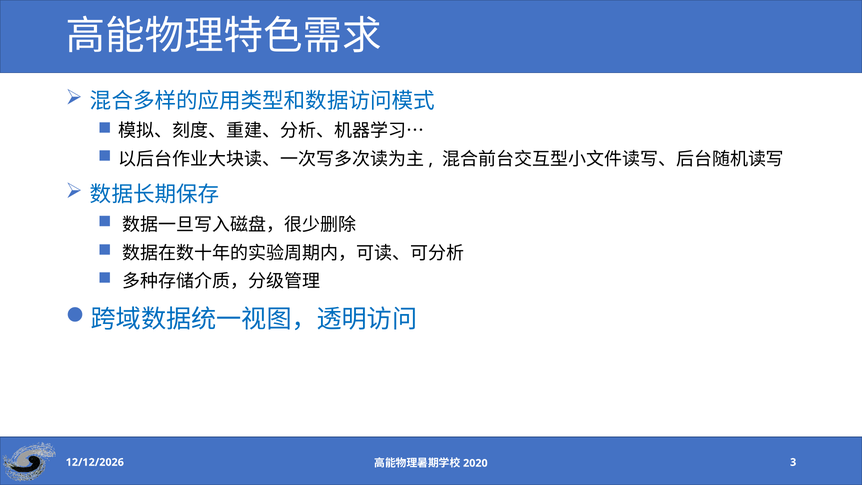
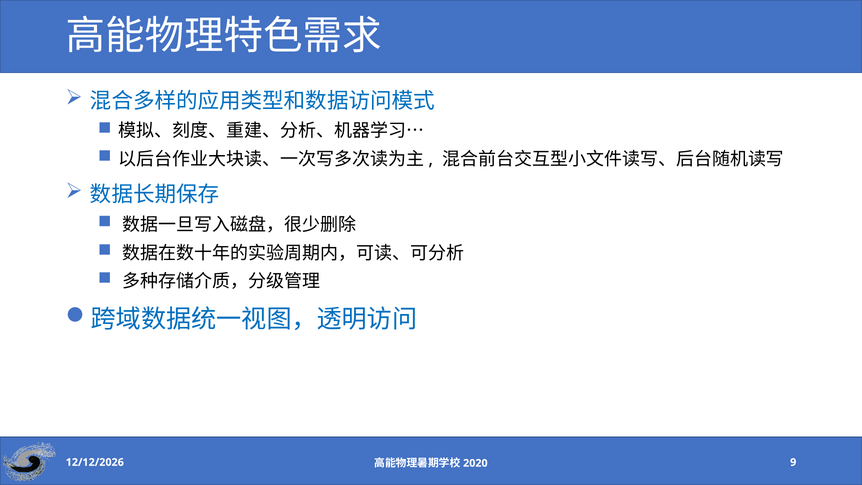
3: 3 -> 9 (793, 462)
